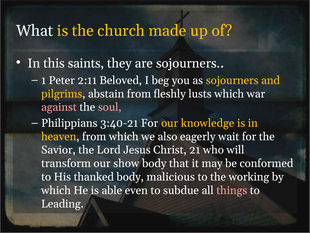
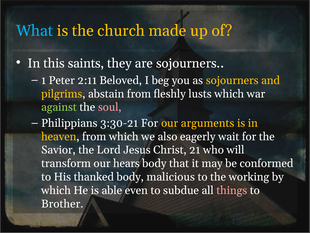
What colour: white -> light blue (35, 31)
against colour: pink -> light green (59, 107)
3:40-21: 3:40-21 -> 3:30-21 (119, 123)
knowledge: knowledge -> arguments (208, 123)
show: show -> hears (126, 163)
Leading: Leading -> Brother (62, 203)
